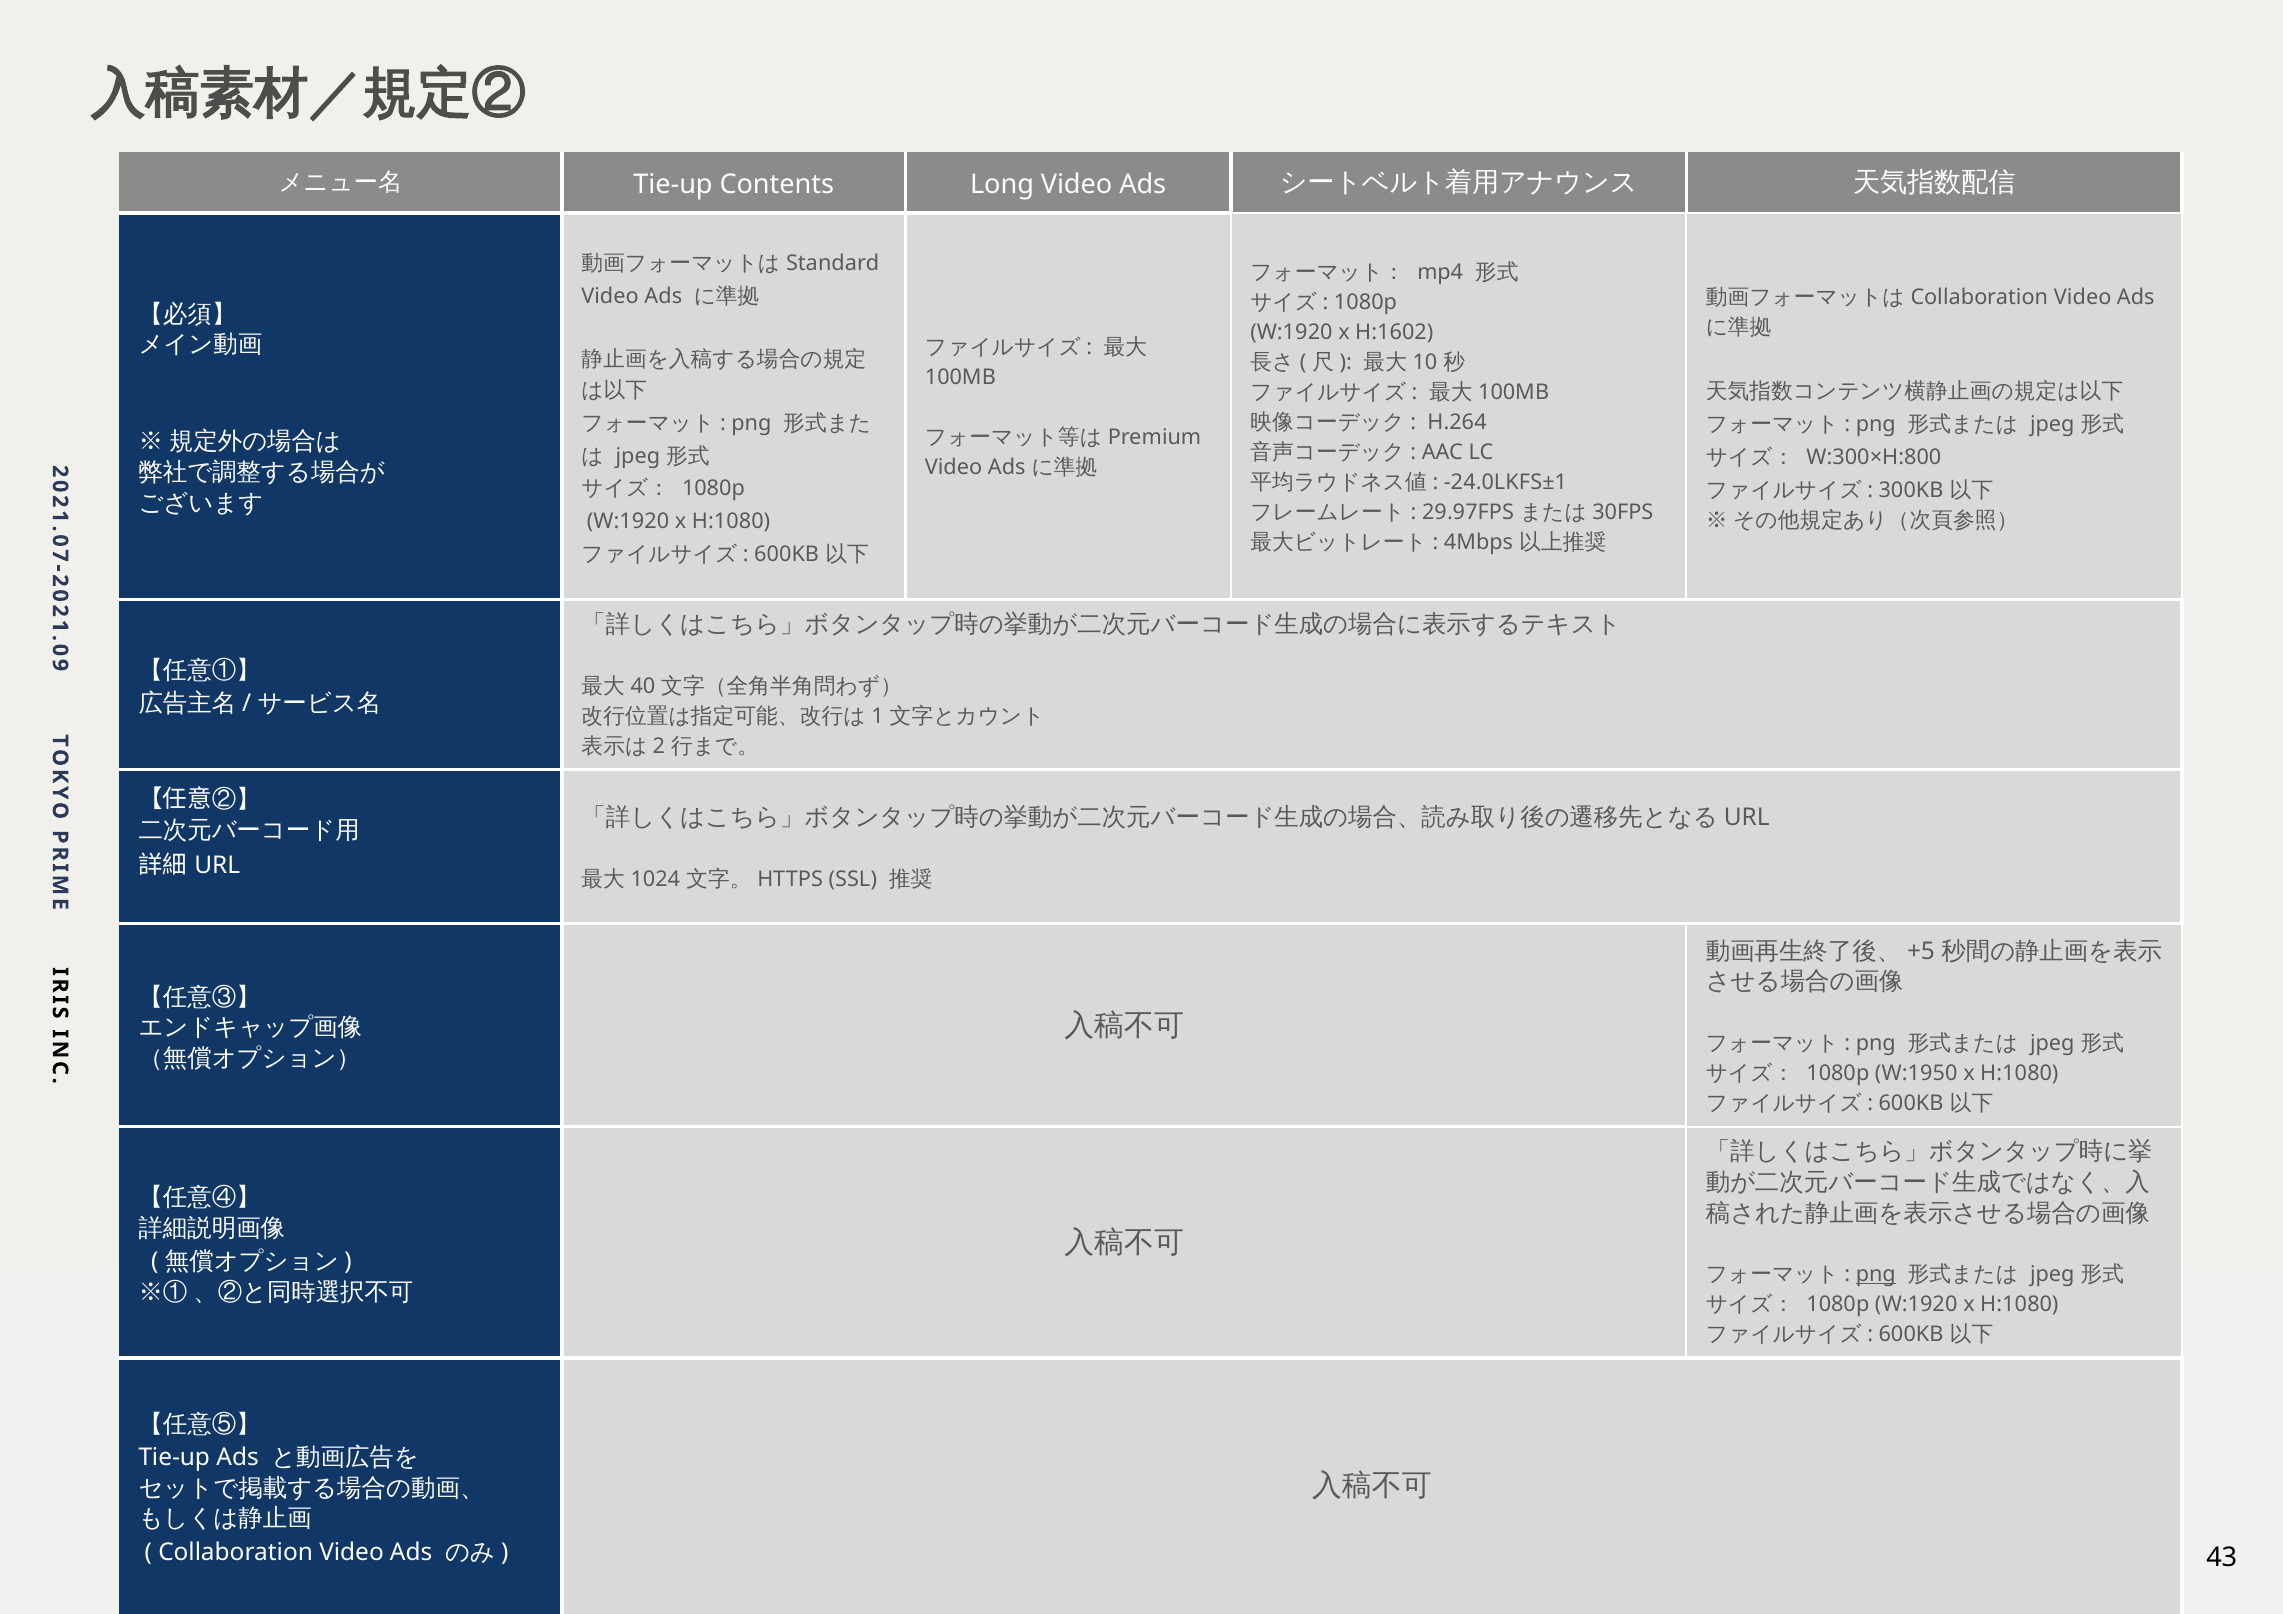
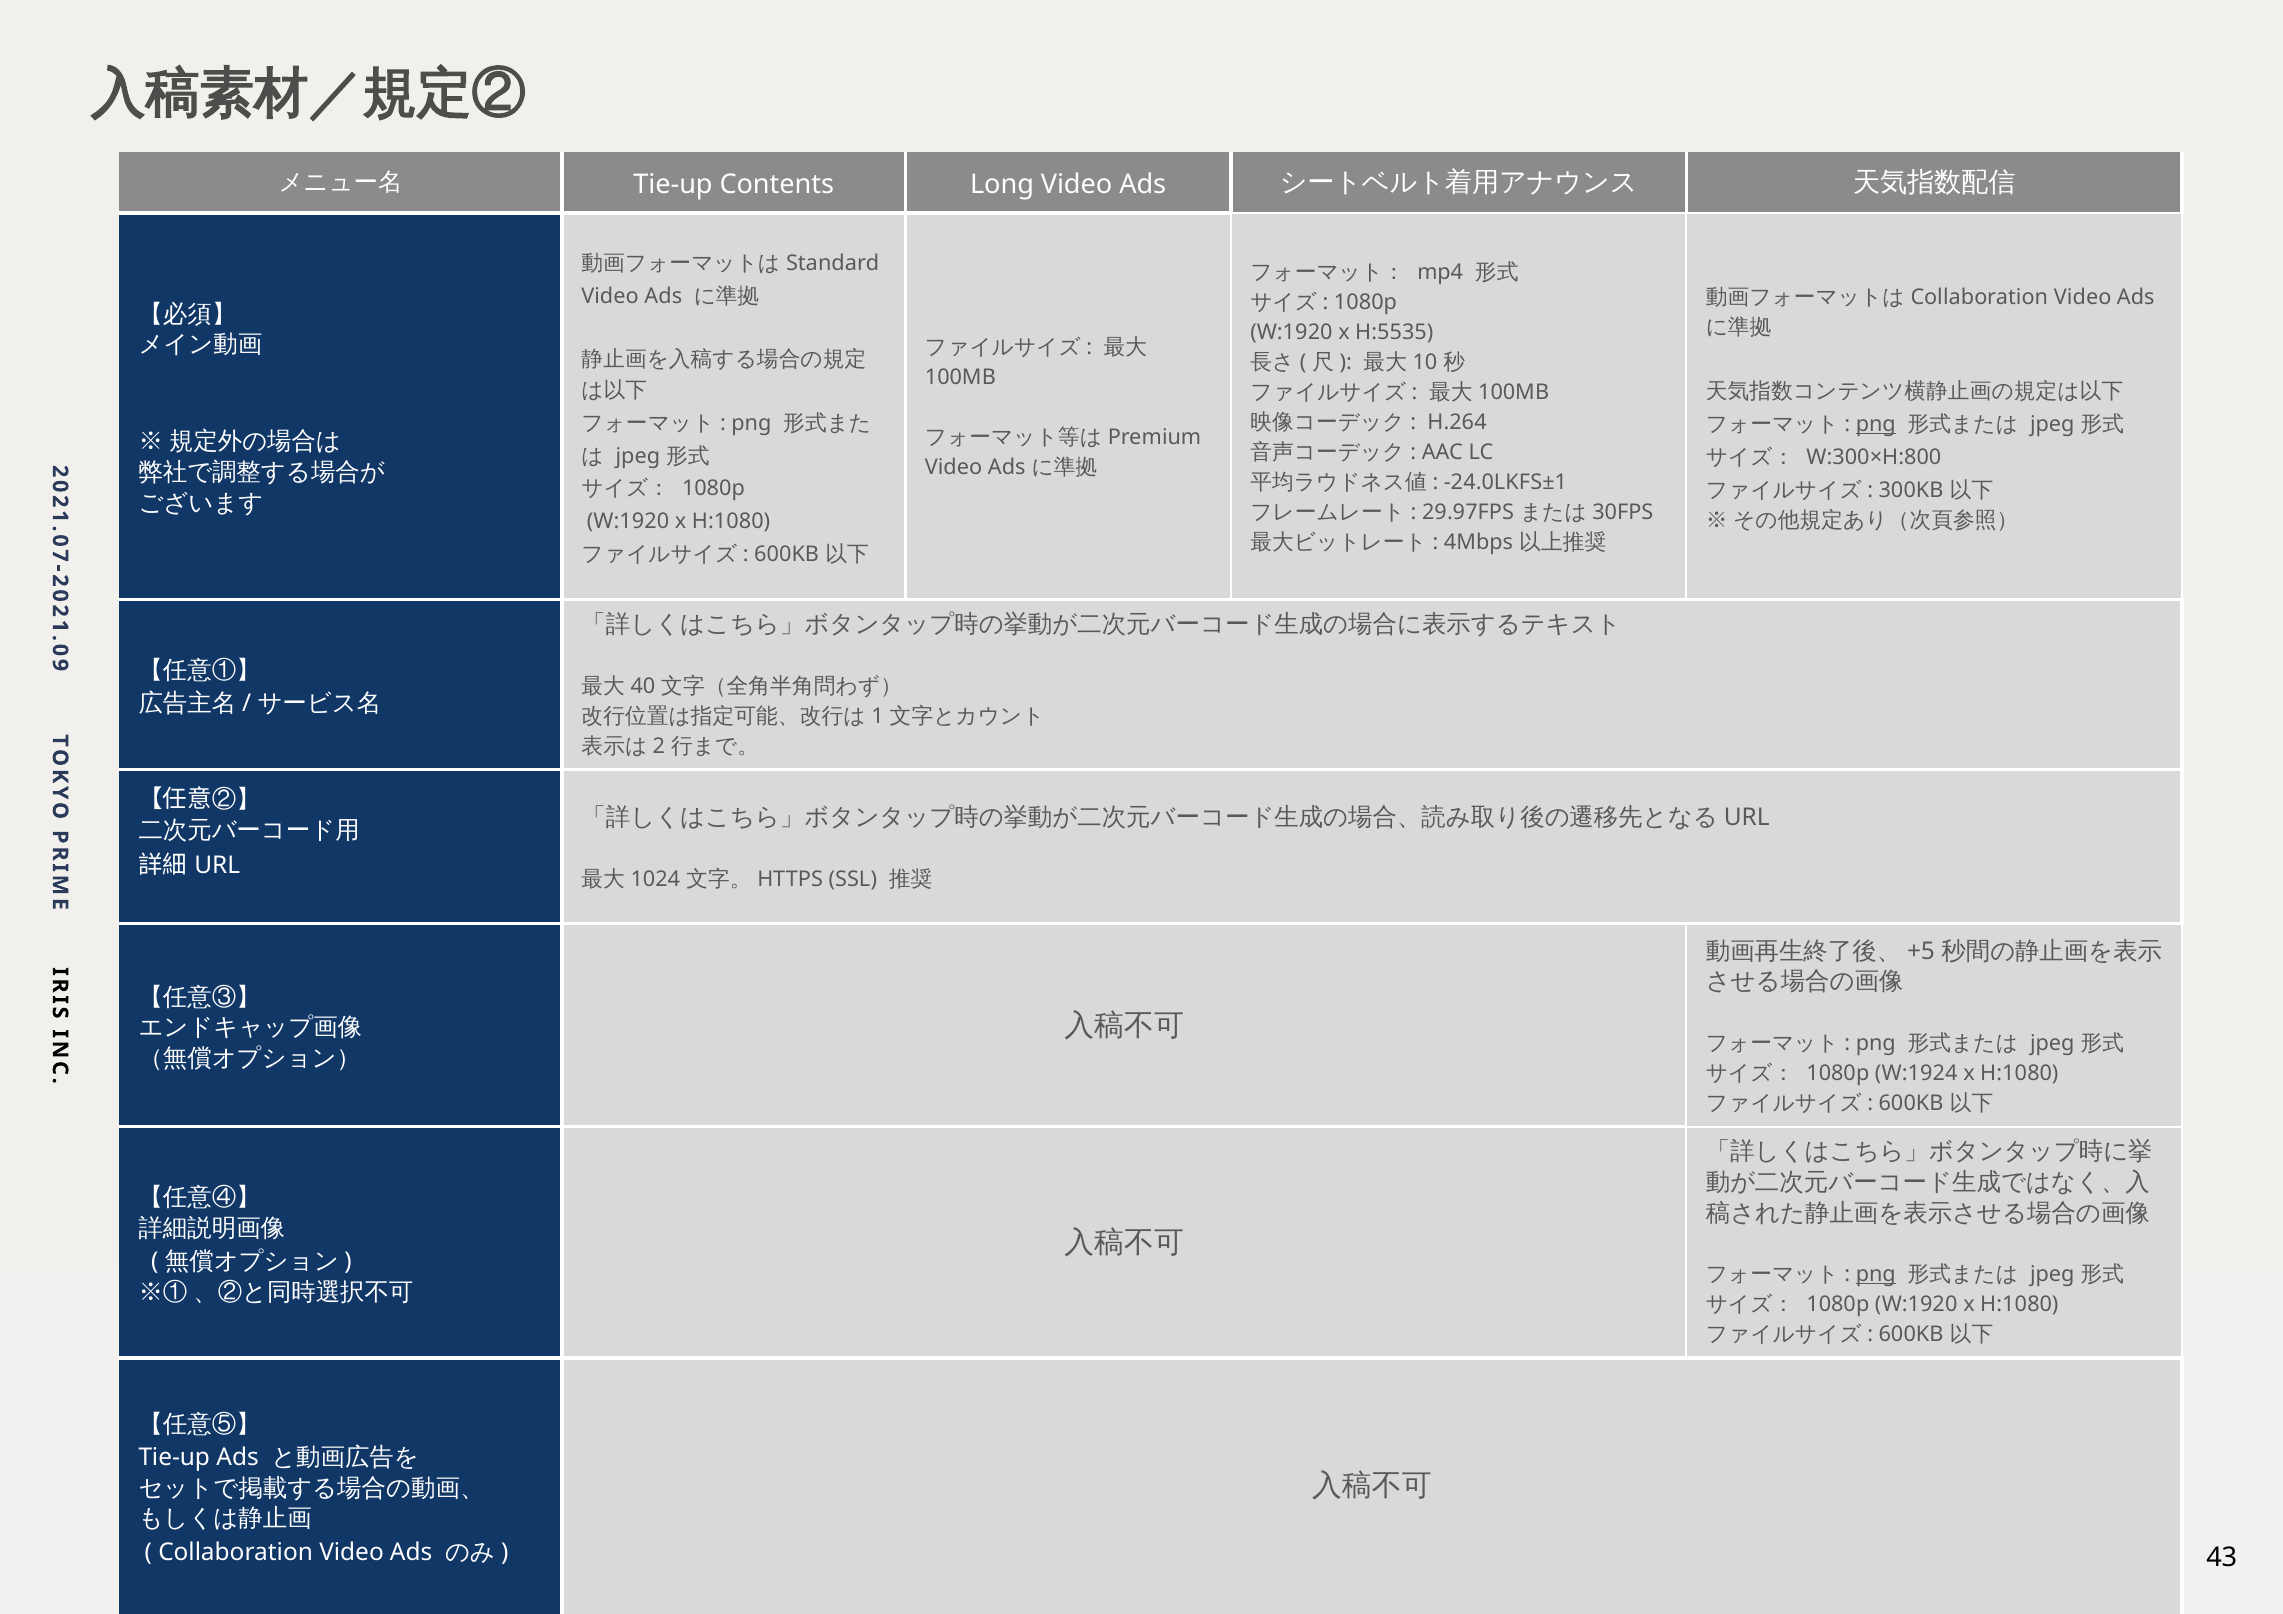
H:1602: H:1602 -> H:5535 (1394, 333)
png underline: none -> present (1876, 424)
W:1950: W:1950 -> W:1924 (1916, 1073)
